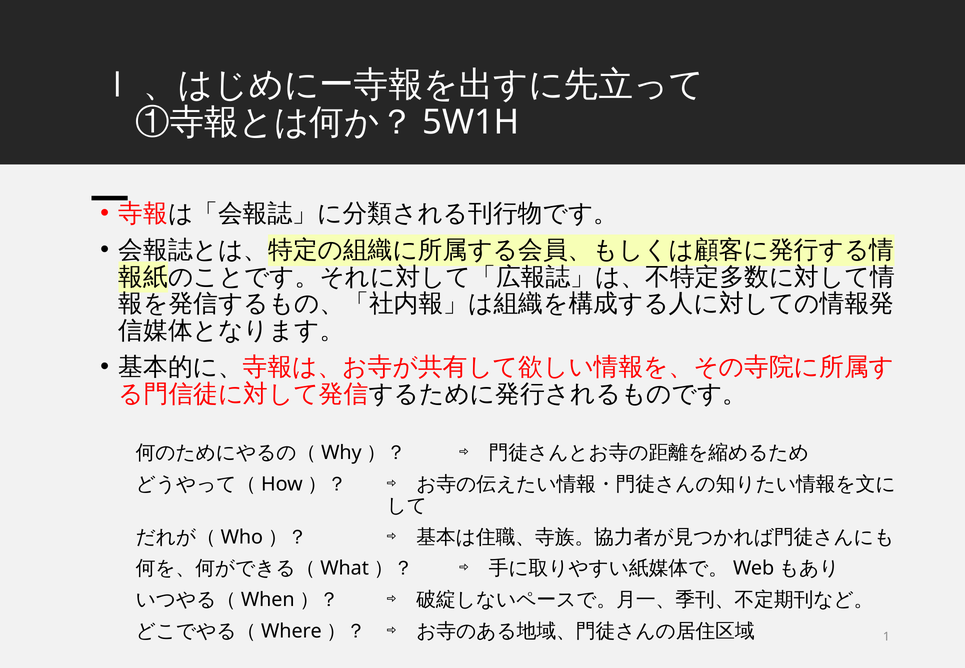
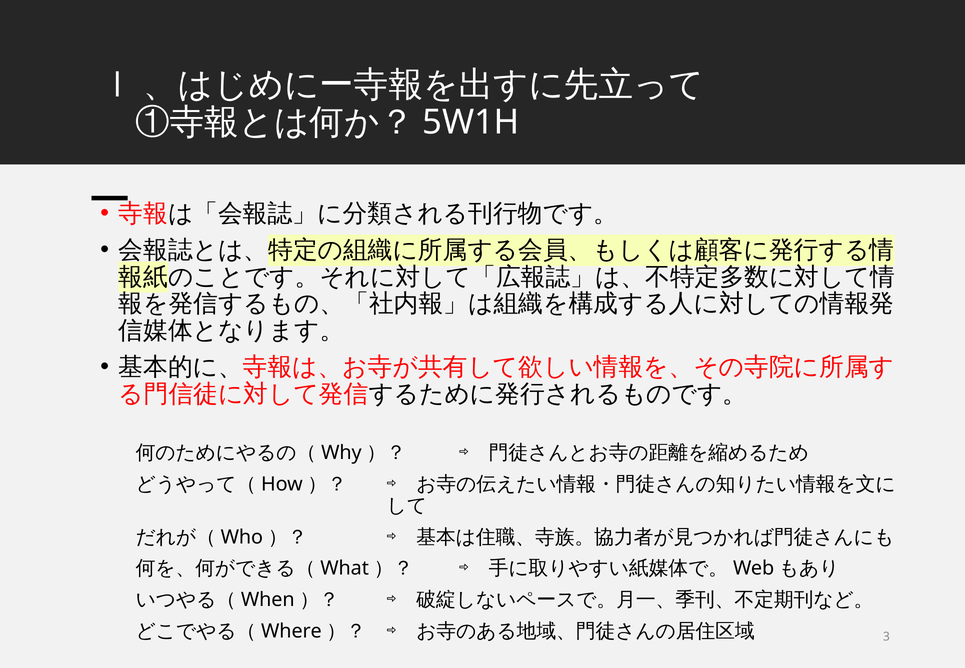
1: 1 -> 3 (886, 637)
